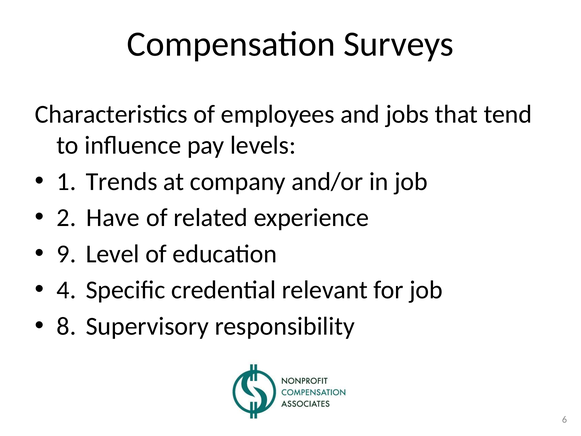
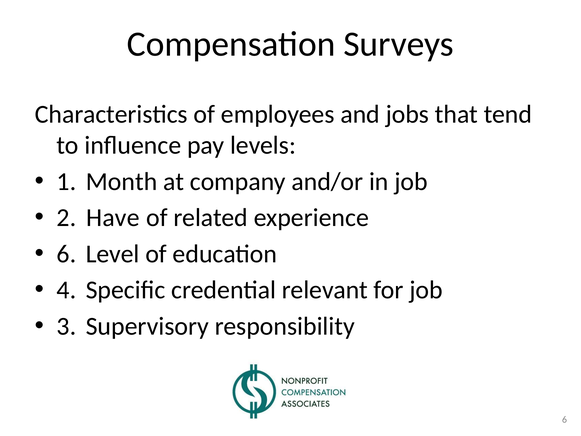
Trends: Trends -> Month (122, 181)
9: 9 -> 6 (66, 254)
8: 8 -> 3 (66, 326)
